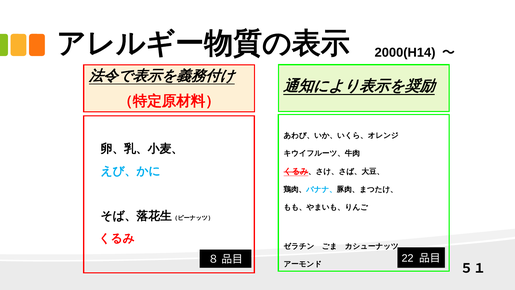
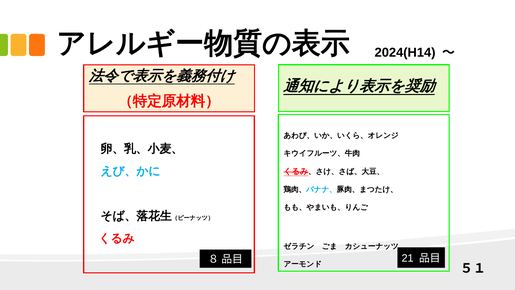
2000(H14: 2000(H14 -> 2024(H14 (405, 52)
22: 22 -> 21 (408, 258)
